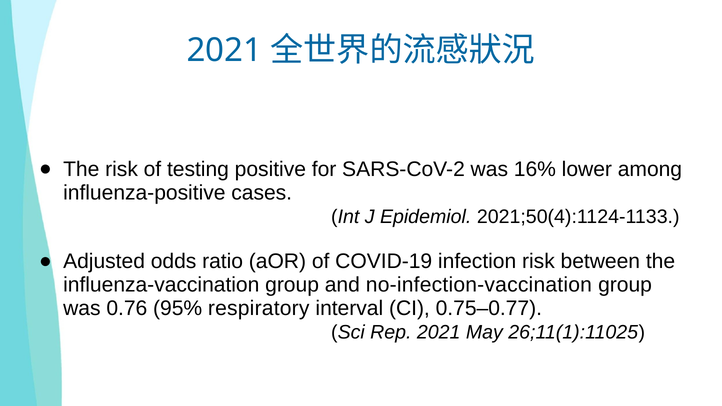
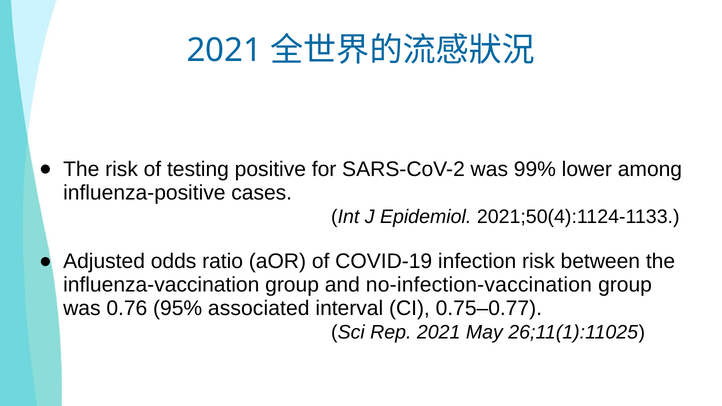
16%: 16% -> 99% (535, 169)
respiratory: respiratory -> associated (259, 309)
